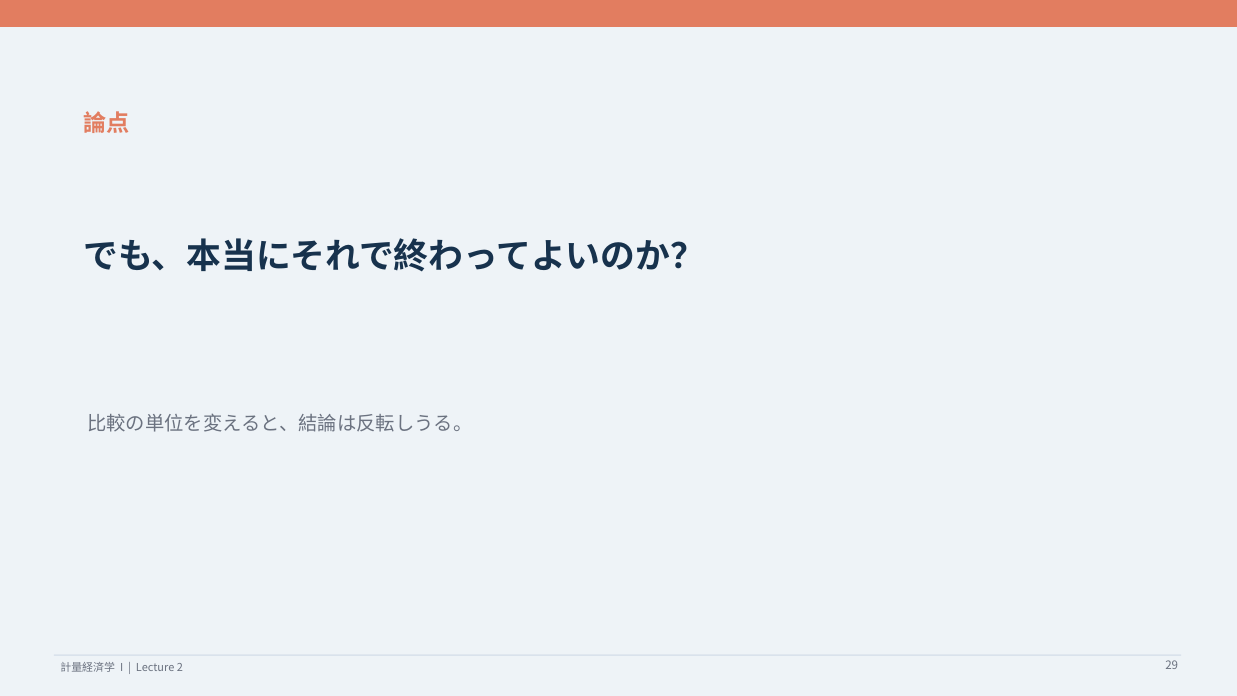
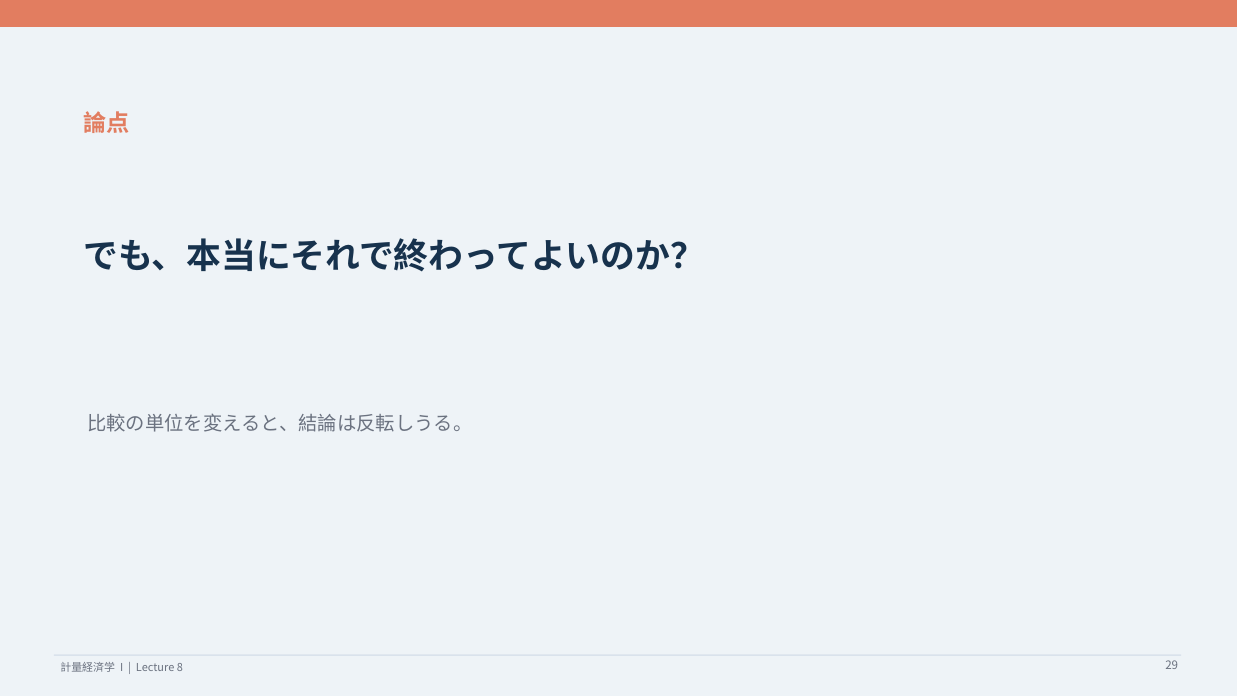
2: 2 -> 8 (180, 668)
